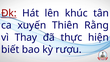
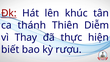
xuyến: xuyến -> thánh (32, 25)
Rằng: Rằng -> Diễm (97, 25)
